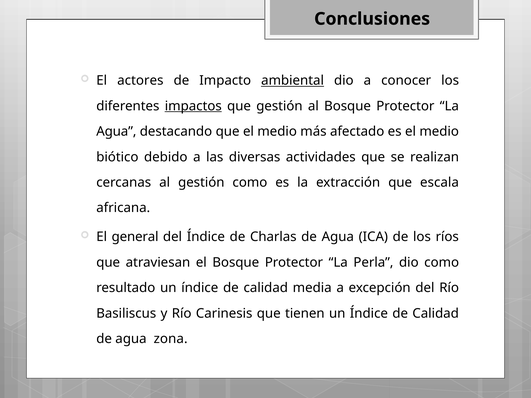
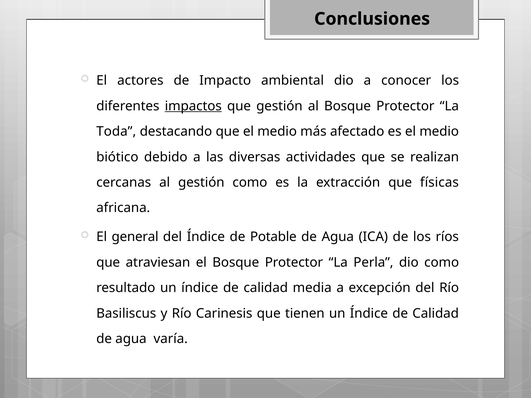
ambiental underline: present -> none (293, 81)
Agua: Agua -> Toda (116, 132)
escala: escala -> físicas (439, 183)
Charlas: Charlas -> Potable (273, 237)
zona: zona -> varía (171, 339)
